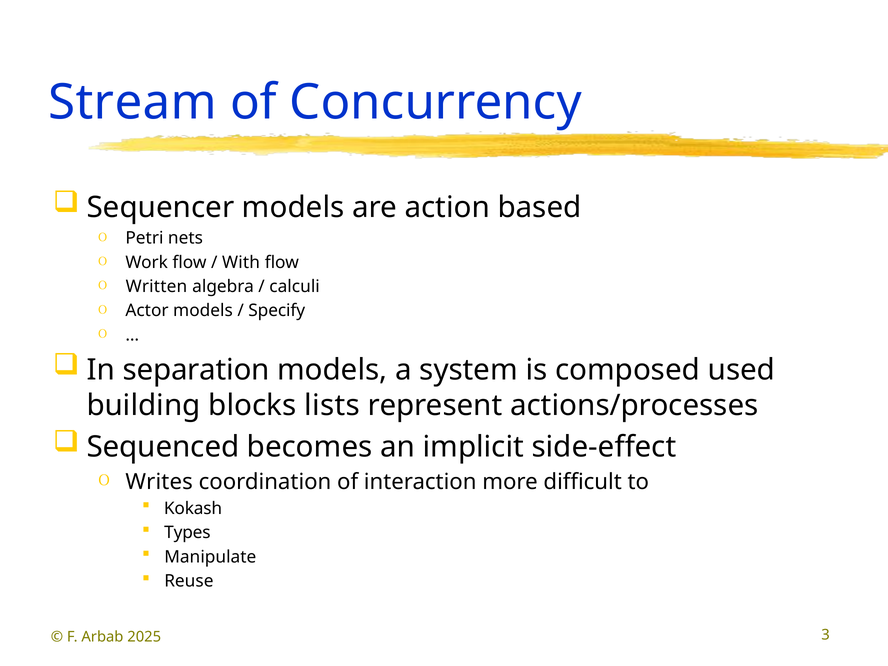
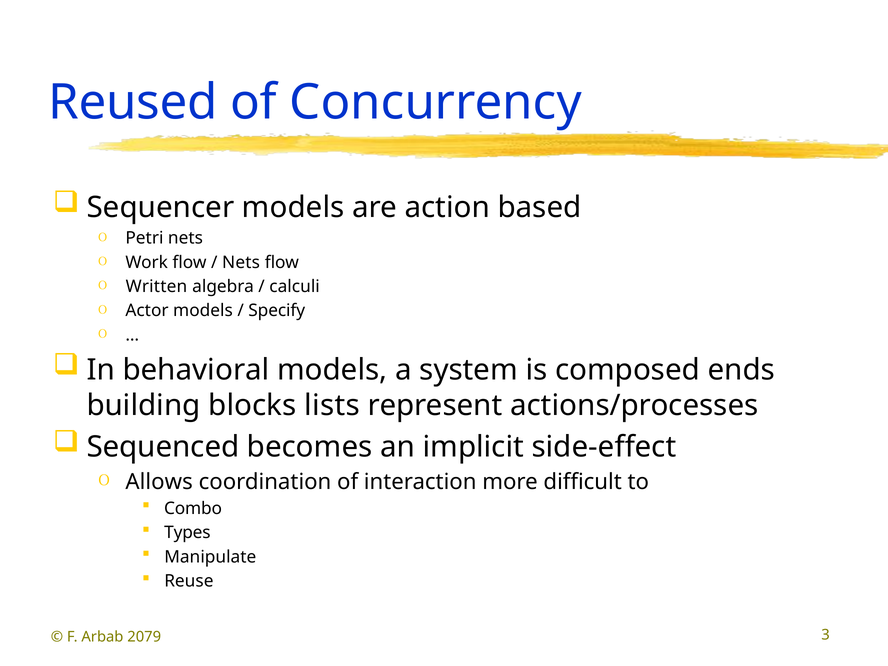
Stream: Stream -> Reused (133, 103)
With: With -> Nets (241, 262)
separation: separation -> behavioral (196, 370)
used: used -> ends (741, 370)
Writes: Writes -> Allows (159, 482)
Kokash: Kokash -> Combo (193, 509)
2025: 2025 -> 2079 (144, 637)
